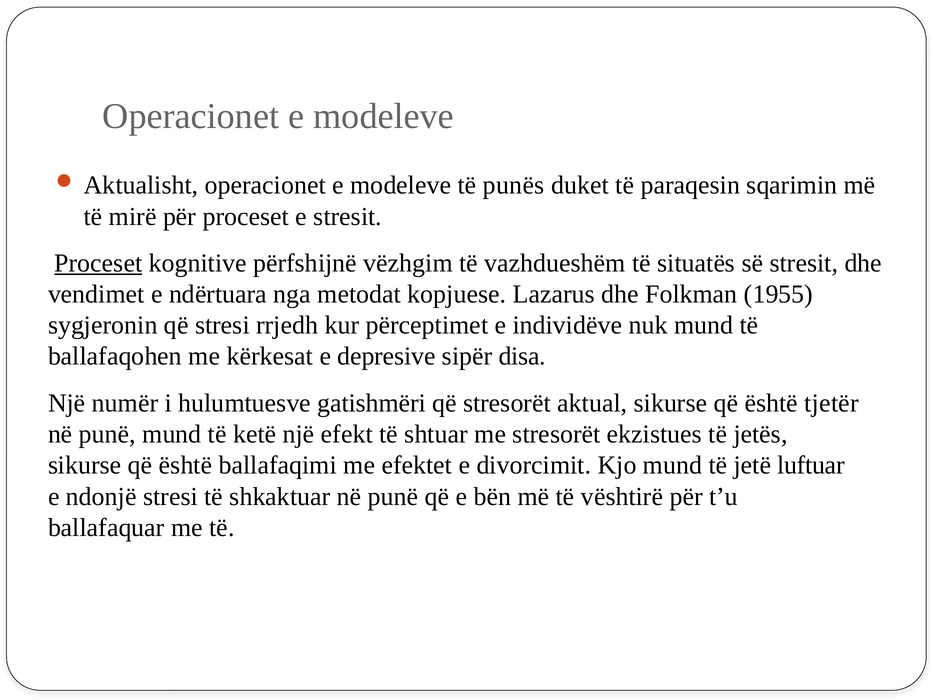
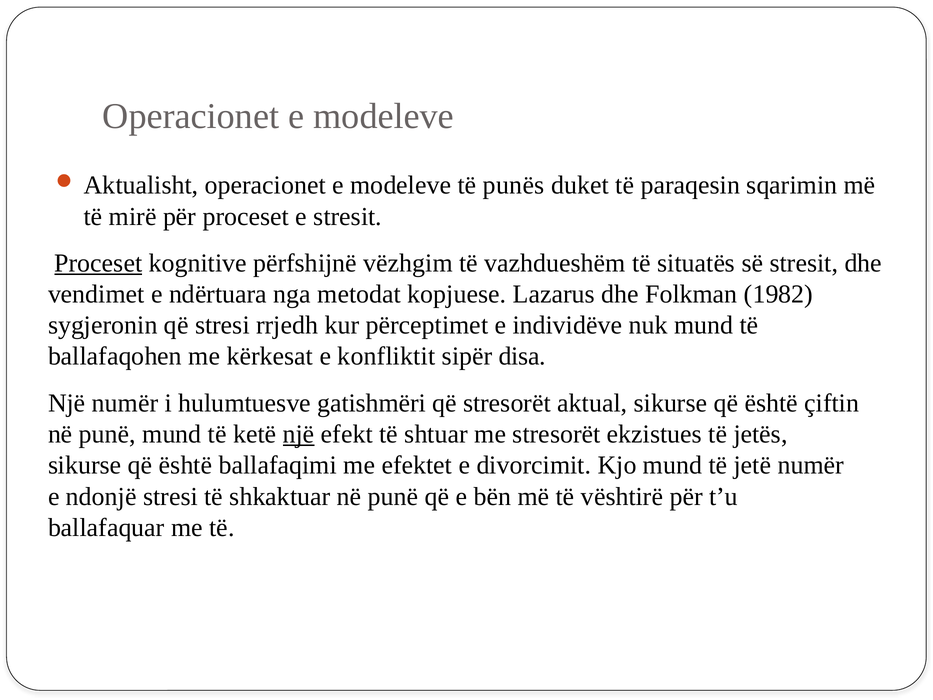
1955: 1955 -> 1982 (778, 294)
depresive: depresive -> konfliktit (386, 356)
tjetër: tjetër -> çiftin (832, 403)
një underline: none -> present (299, 434)
jetë luftuar: luftuar -> numër (811, 465)
